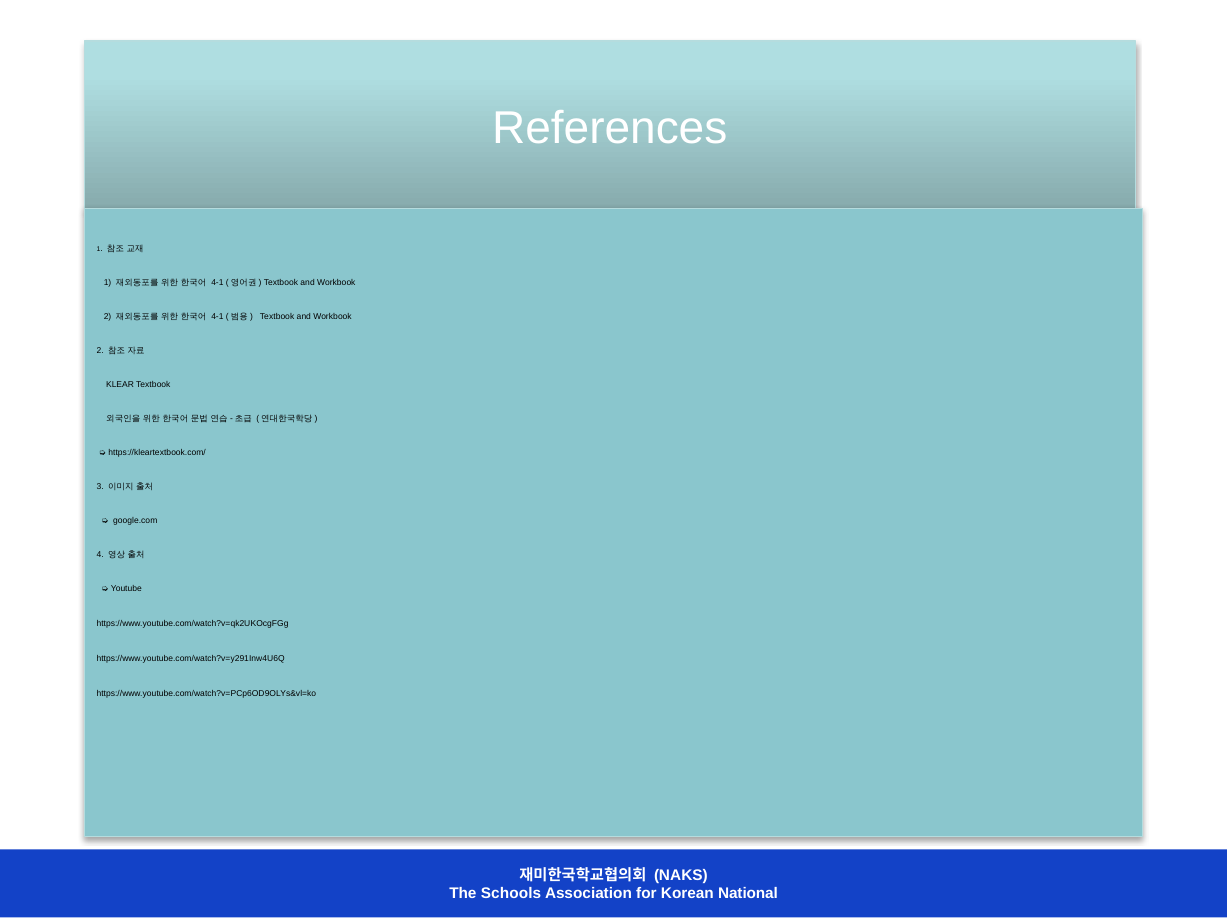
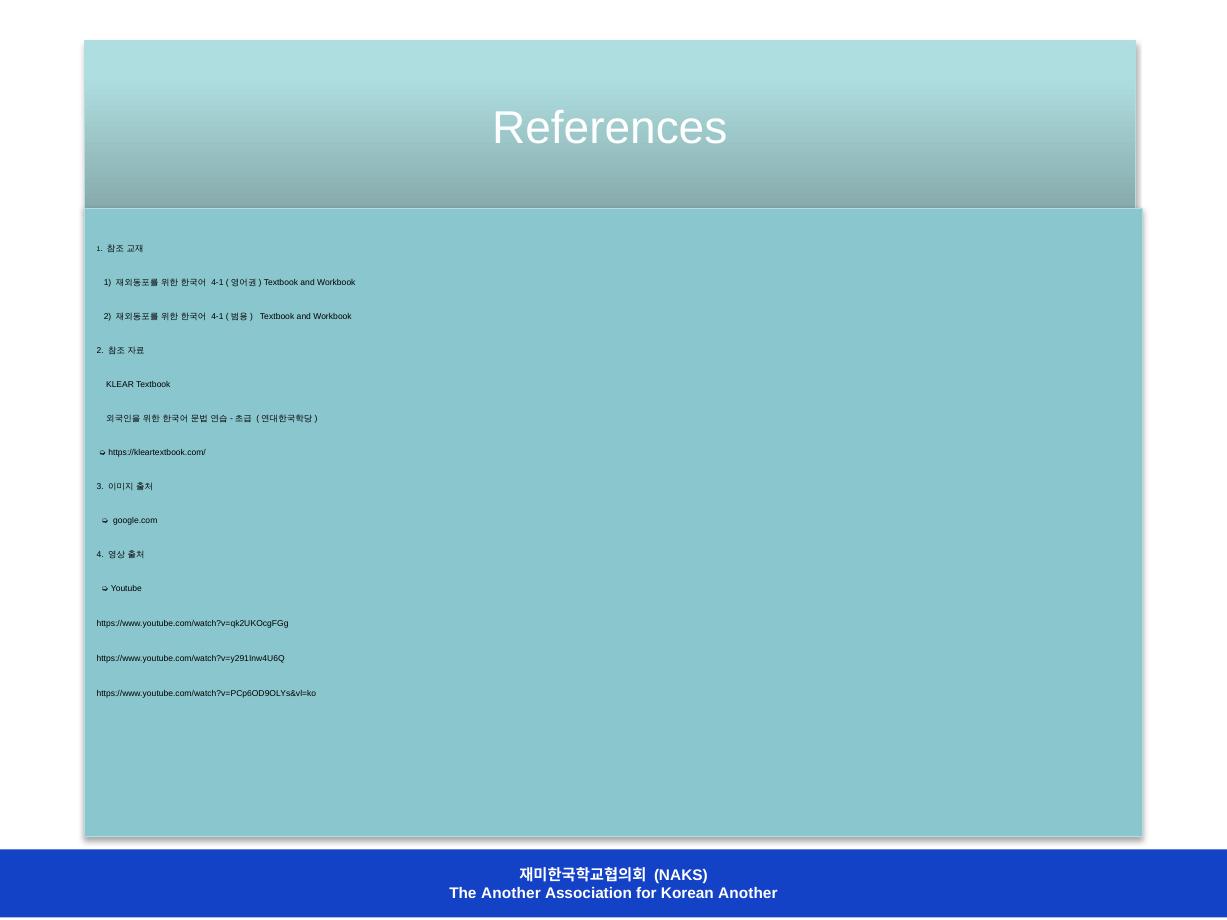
The Schools: Schools -> Another (511, 894)
Korean National: National -> Another (748, 894)
